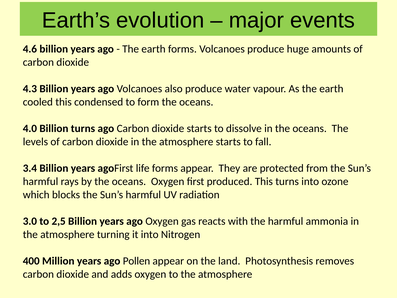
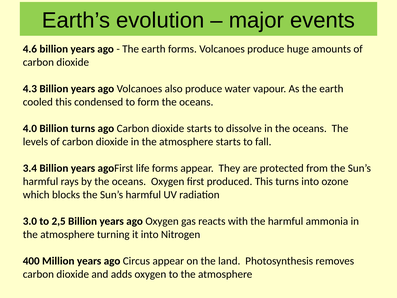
Pollen: Pollen -> Circus (136, 261)
